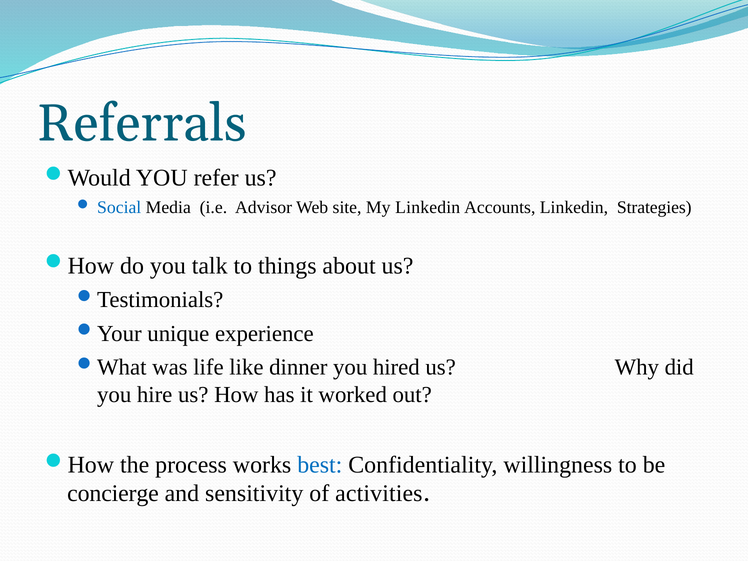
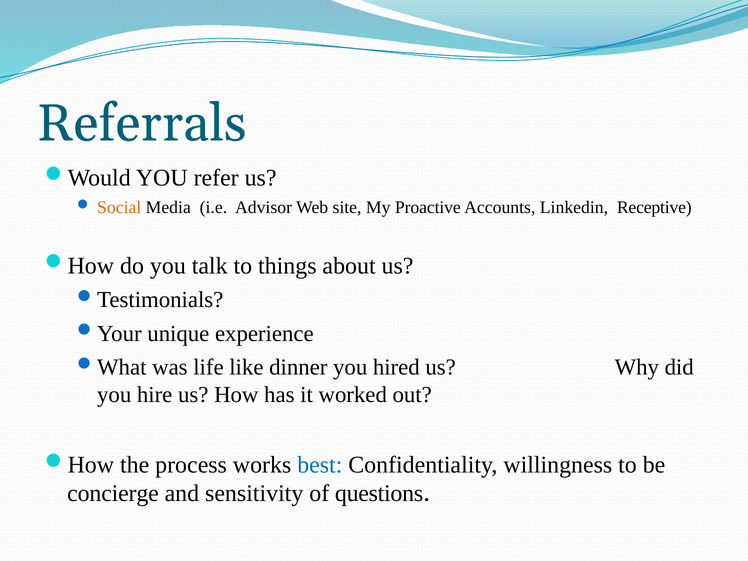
Social colour: blue -> orange (119, 207)
My Linkedin: Linkedin -> Proactive (428, 207)
Strategies: Strategies -> Receptive (654, 207)
activities: activities -> questions (379, 493)
